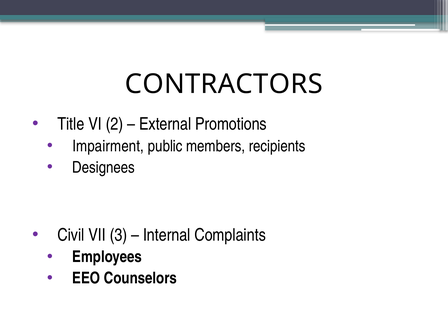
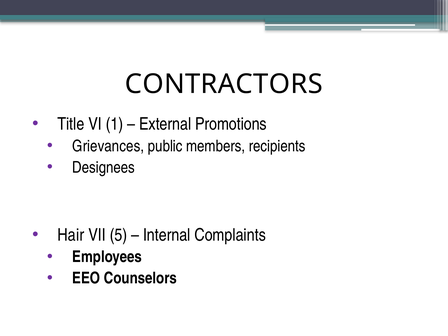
2: 2 -> 1 (114, 124)
Impairment: Impairment -> Grievances (108, 146)
Civil: Civil -> Hair (71, 235)
3: 3 -> 5 (118, 235)
